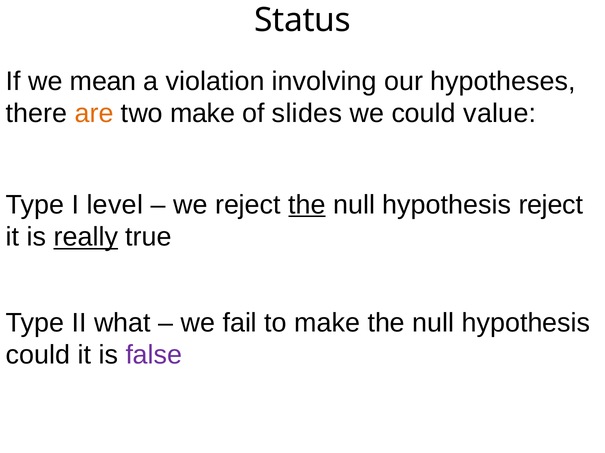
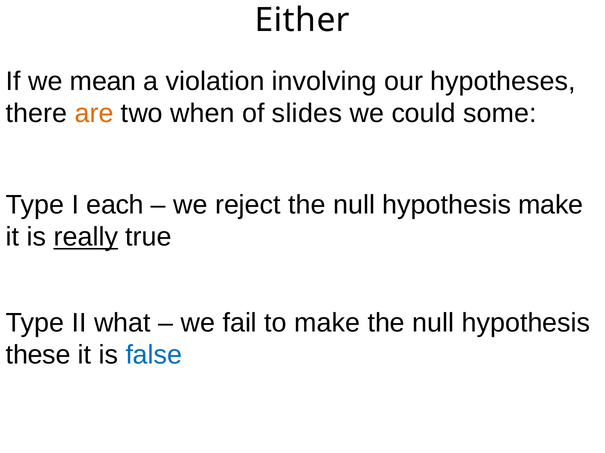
Status: Status -> Either (302, 20)
two make: make -> when (202, 114)
value: value -> some (500, 114)
level: level -> each (115, 205)
the underline: present -> none (307, 205)
hypothesis reject: reject -> make (551, 205)
could: could -> these (38, 355)
false colour: purple -> blue (154, 355)
